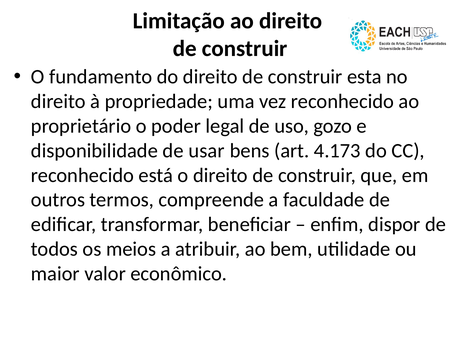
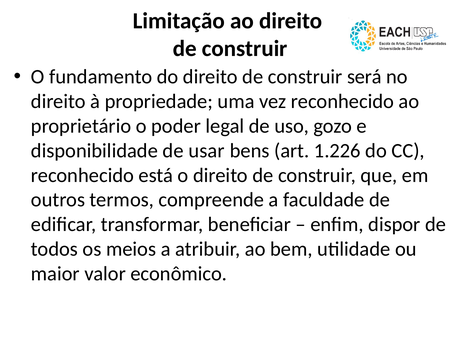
esta: esta -> será (364, 77)
4.173: 4.173 -> 1.226 (337, 151)
